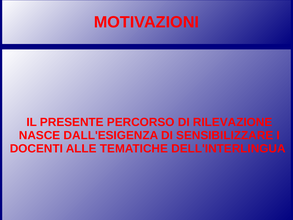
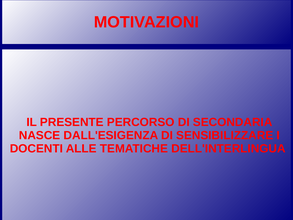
RILEVAZIONE: RILEVAZIONE -> SECONDARIA (233, 122)
